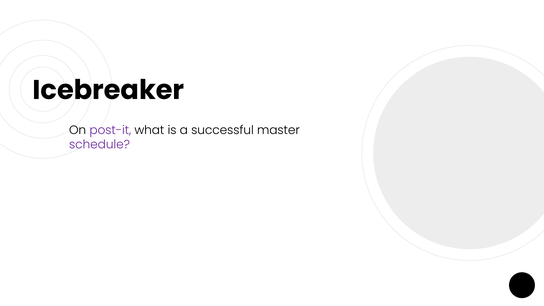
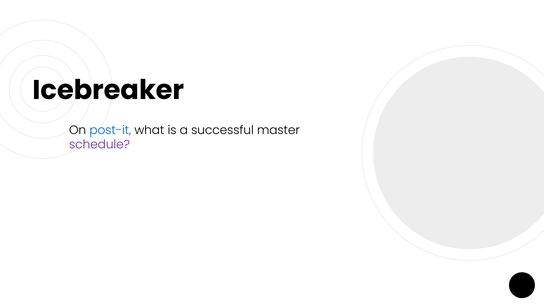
post-it colour: purple -> blue (110, 130)
